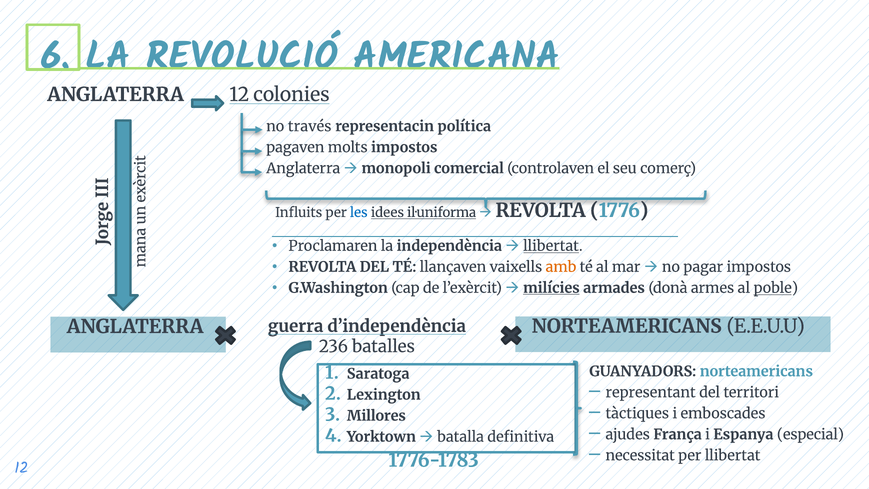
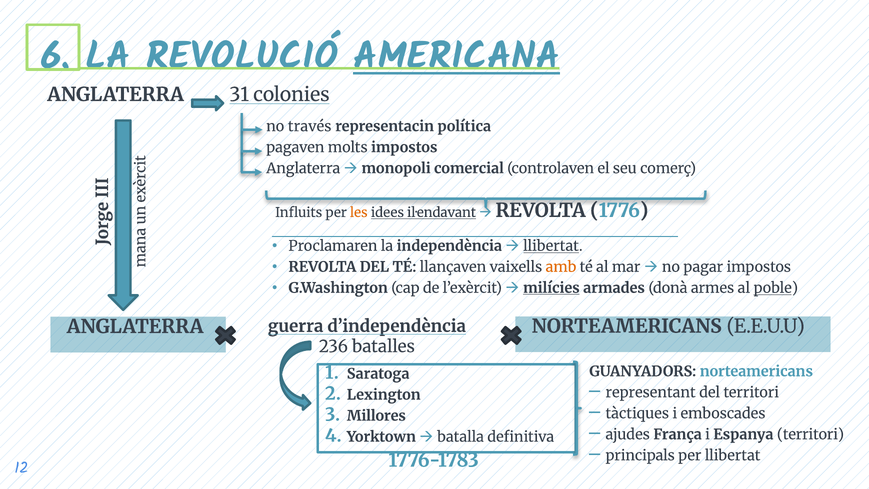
AMERICANA underline: none -> present (457, 57)
ANGLATERRA 12: 12 -> 31 (239, 95)
les colour: blue -> orange (359, 213)
il·uniforma: il·uniforma -> il·endavant (442, 213)
Espanya especial: especial -> territori (810, 434)
necessitat: necessitat -> principals (640, 455)
